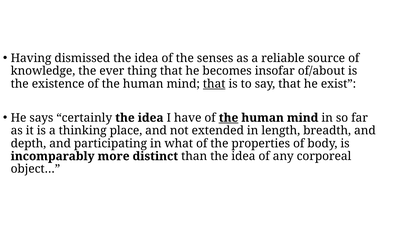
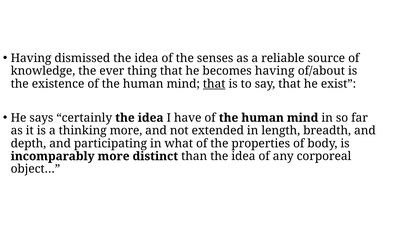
becomes insofar: insofar -> having (275, 71)
the underline: present -> none (229, 118)
thinking place: place -> more (126, 131)
